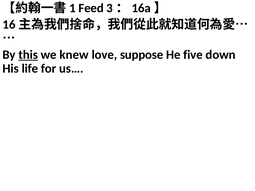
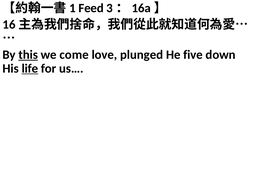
knew: knew -> come (74, 55)
suppose: suppose -> plunged (142, 55)
life underline: none -> present (30, 68)
